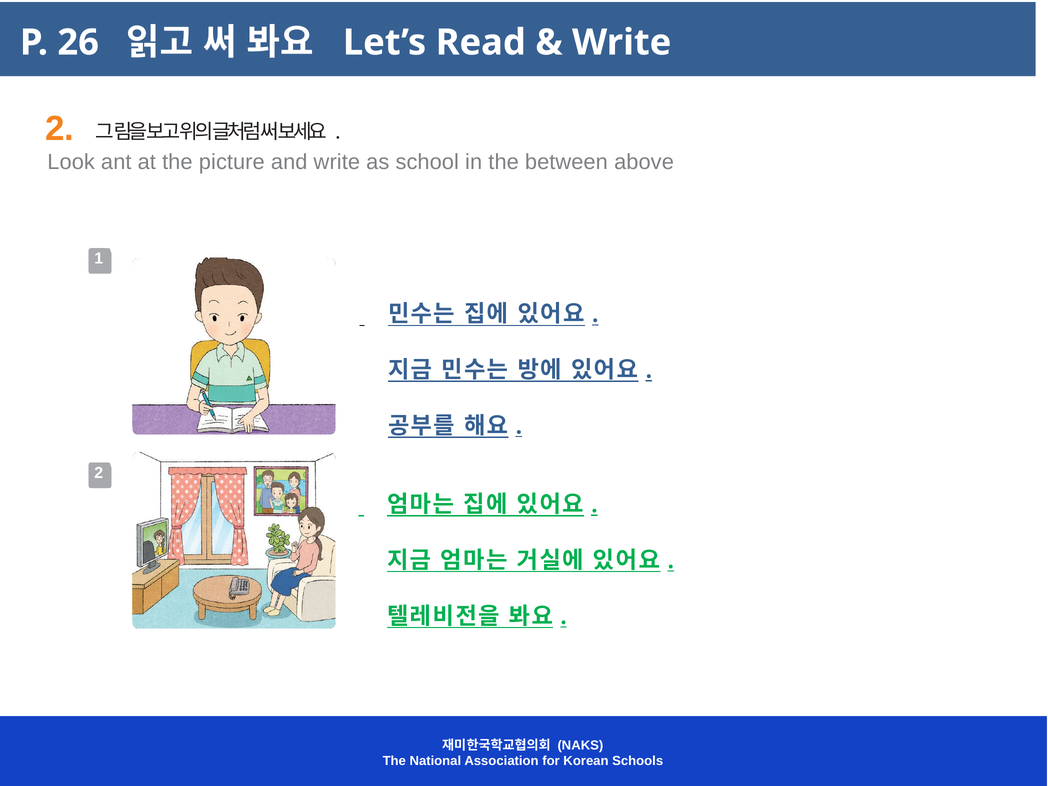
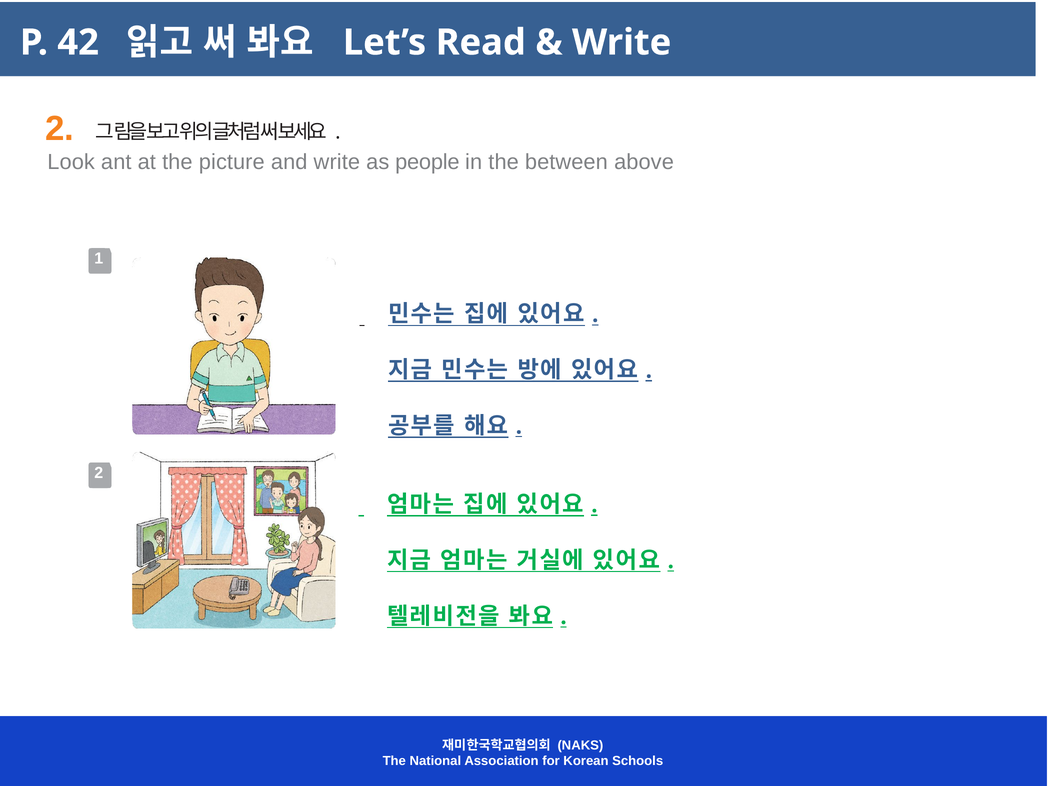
26: 26 -> 42 (78, 42)
school: school -> people (427, 162)
